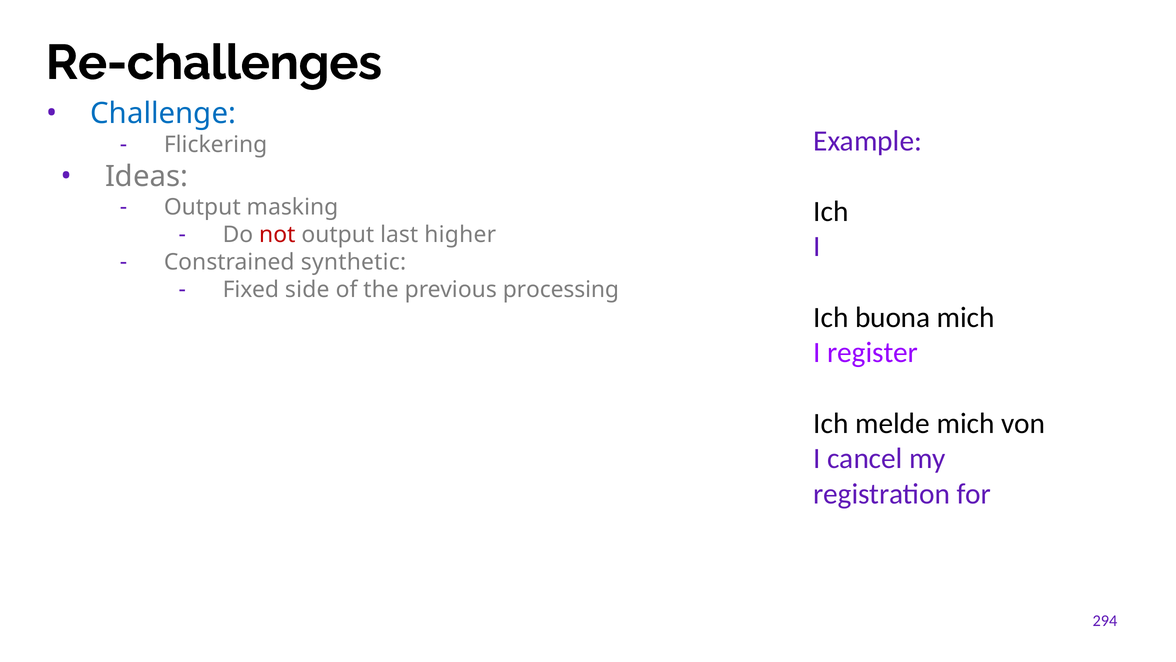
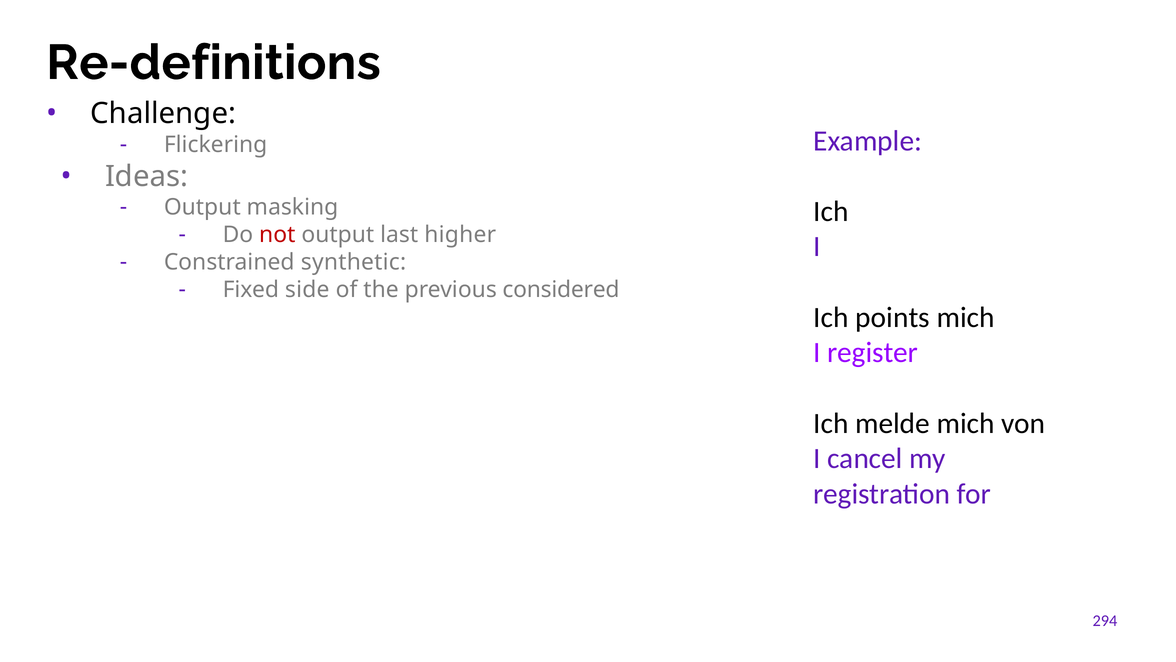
Re-challenges: Re-challenges -> Re-definitions (214, 63)
Challenge colour: blue -> black (163, 113)
processing: processing -> considered (561, 289)
buona: buona -> points (893, 317)
